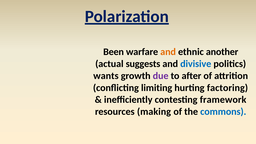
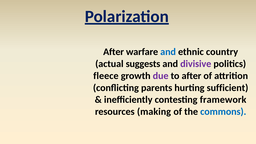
Been: Been -> After (114, 52)
and colour: orange -> blue (168, 52)
another: another -> country (222, 52)
divisive colour: blue -> purple (196, 64)
wants: wants -> fleece (106, 76)
limiting: limiting -> parents (157, 88)
factoring: factoring -> sufficient (228, 88)
